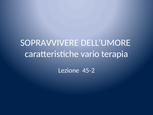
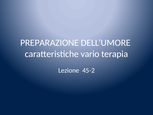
SOPRAVVIVERE: SOPRAVVIVERE -> PREPARAZIONE (50, 43)
